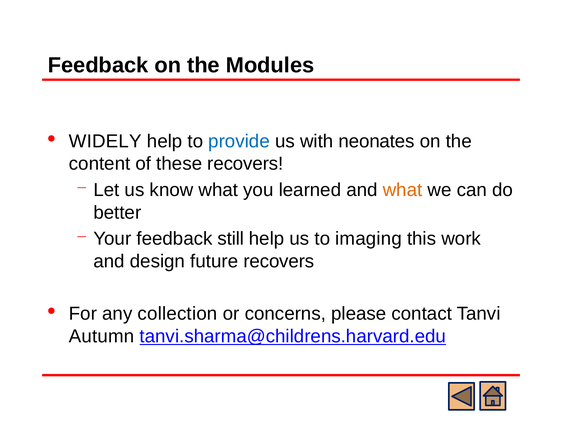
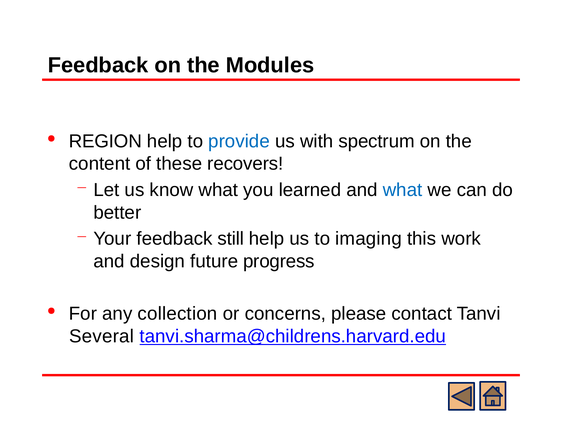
WIDELY: WIDELY -> REGION (105, 141)
neonates: neonates -> spectrum (377, 141)
what colour: orange -> blue (403, 190)
future recovers: recovers -> progress (279, 261)
Autumn: Autumn -> Several (102, 336)
